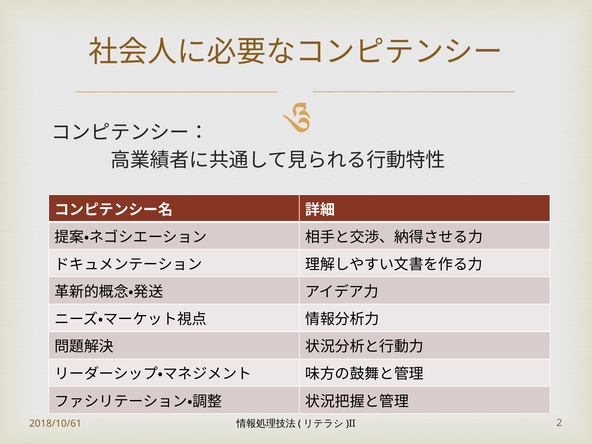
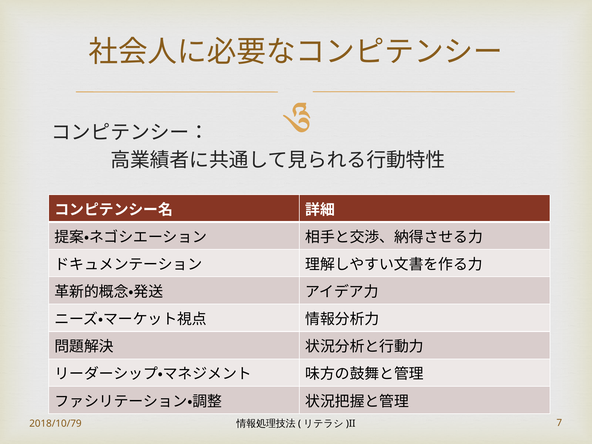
2018/10/61: 2018/10/61 -> 2018/10/79 (55, 424)
2: 2 -> 7 (559, 423)
